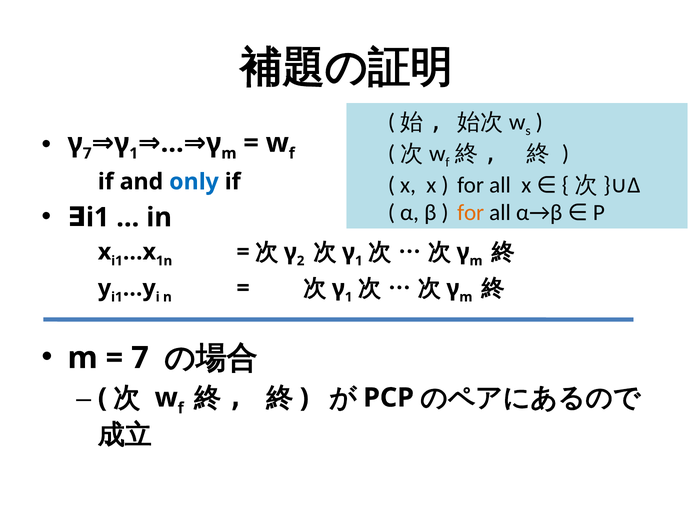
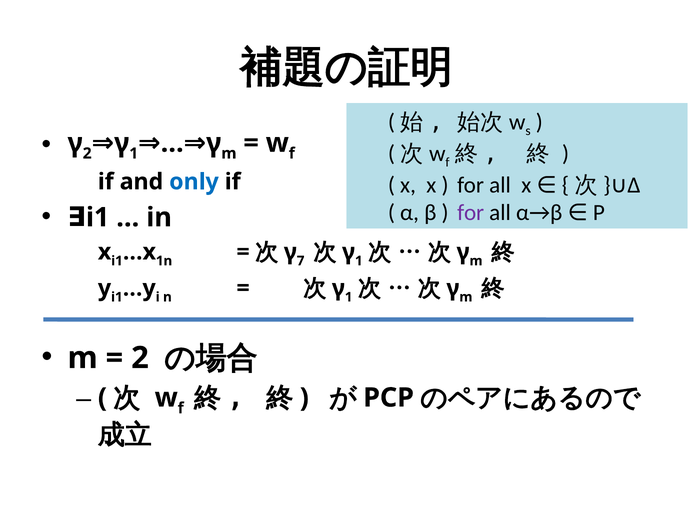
7: 7 -> 2 (87, 153)
for colour: orange -> purple (471, 213)
2: 2 -> 7 (301, 261)
7: 7 -> 2 (140, 358)
